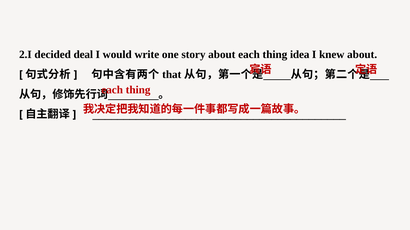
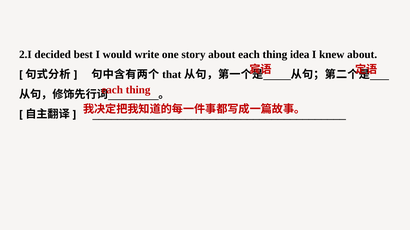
deal: deal -> best (83, 55)
